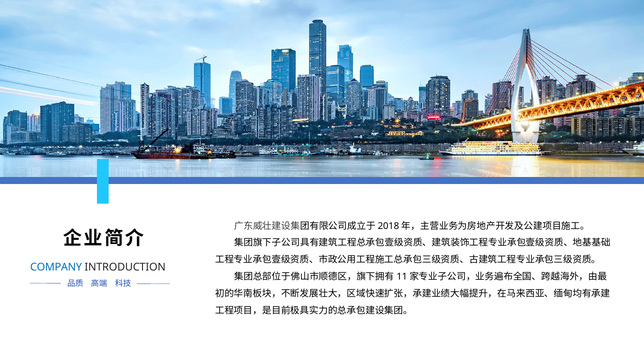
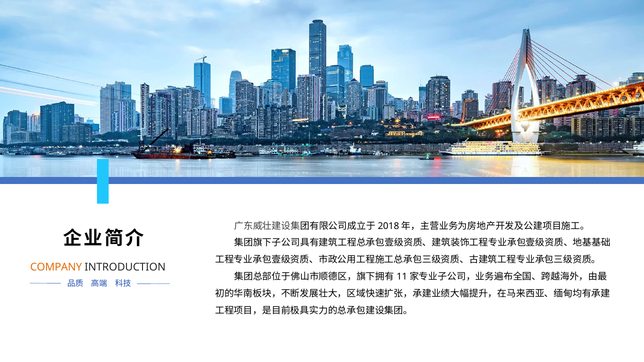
COMPANY colour: blue -> orange (56, 267)
